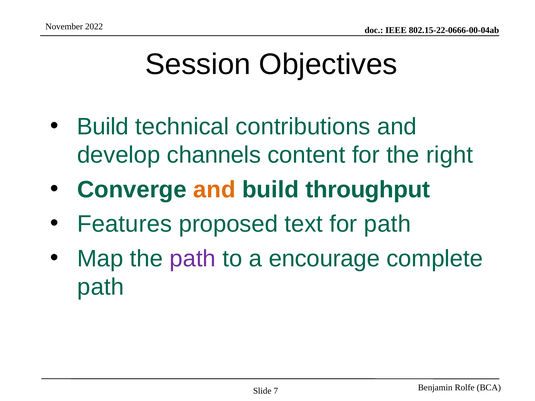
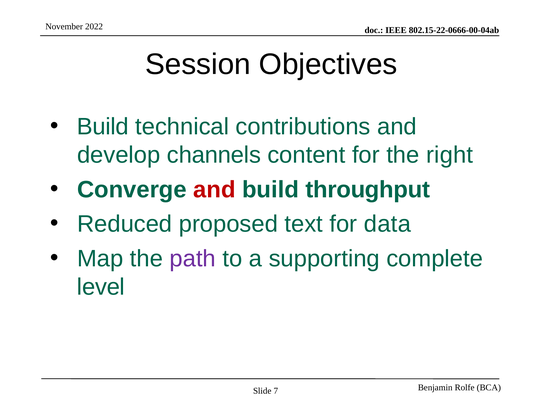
and colour: orange -> red (214, 190)
Features: Features -> Reduced (125, 224)
for path: path -> data (387, 224)
encourage: encourage -> supporting (324, 259)
path: path -> level (101, 287)
